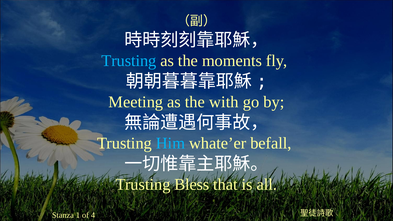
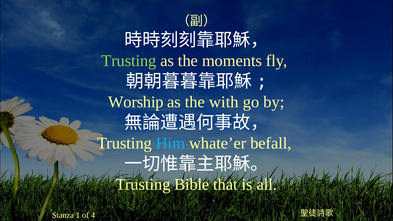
Trusting colour: light blue -> light green (129, 61)
Meeting: Meeting -> Worship (136, 102)
Bless: Bless -> Bible (192, 184)
